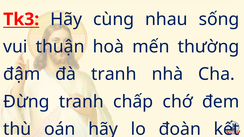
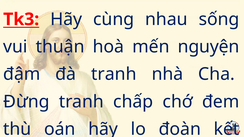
thường: thường -> nguyện (209, 47)
